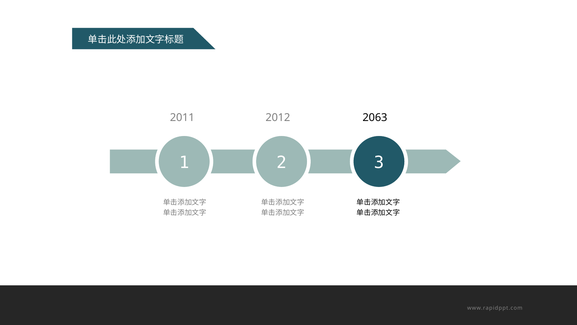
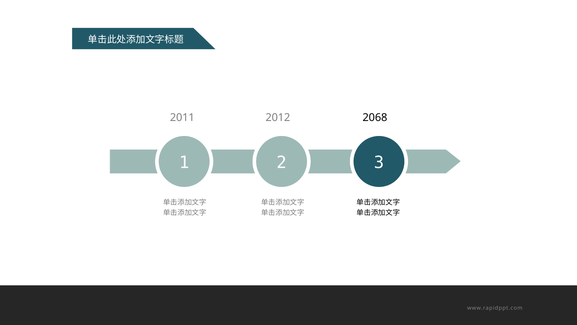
2063: 2063 -> 2068 (375, 117)
